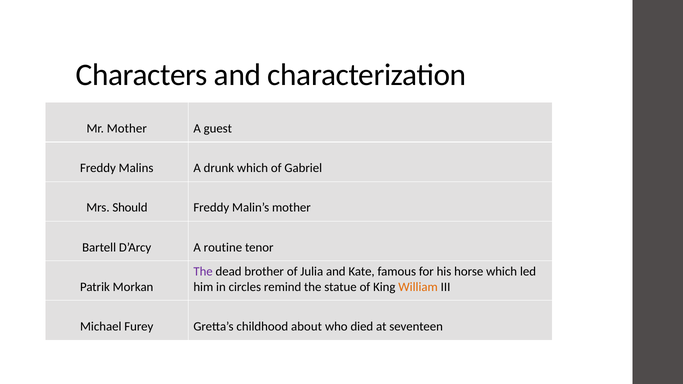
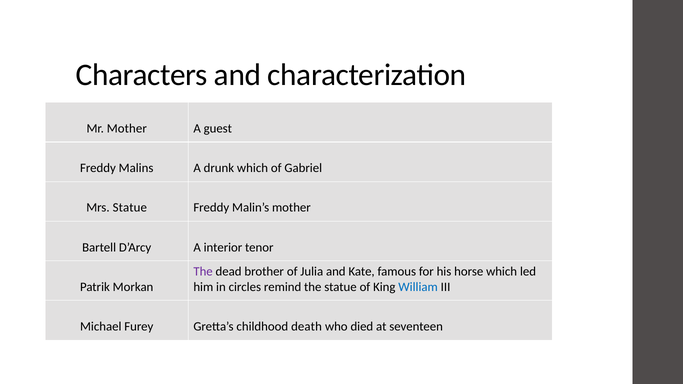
Mrs Should: Should -> Statue (130, 208)
routine: routine -> interior (223, 247)
William colour: orange -> blue (418, 287)
about: about -> death (307, 327)
